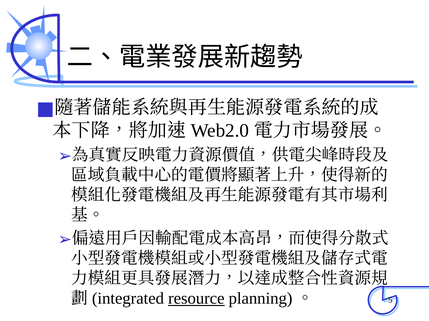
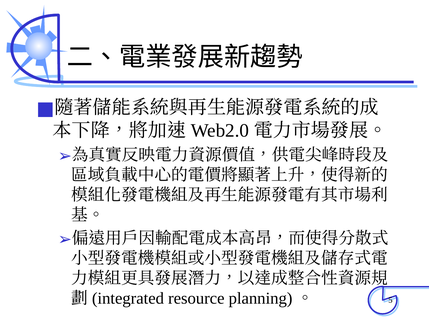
resource underline: present -> none (196, 299)
